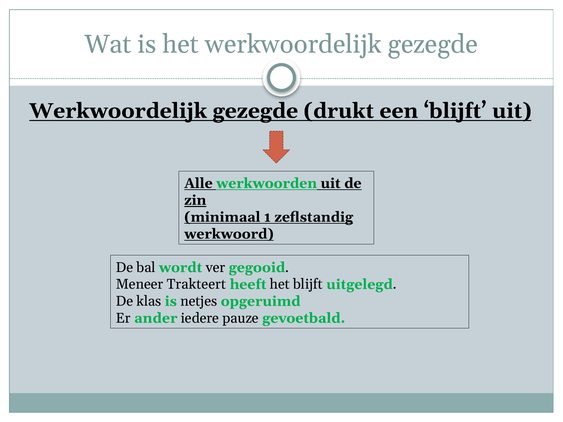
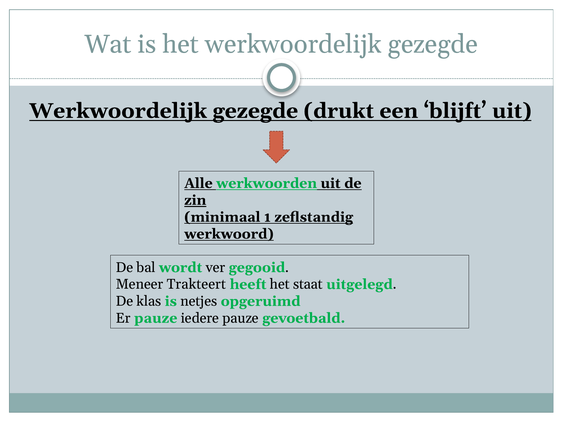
het blijft: blijft -> staat (308, 285)
Er ander: ander -> pauze (156, 318)
